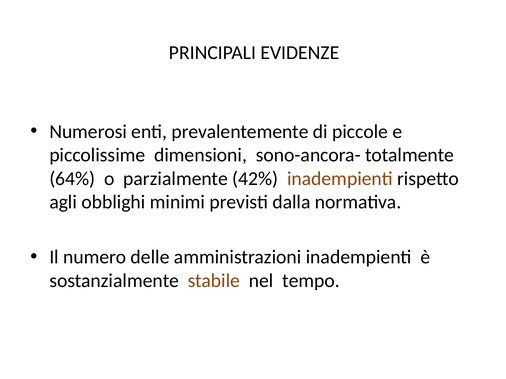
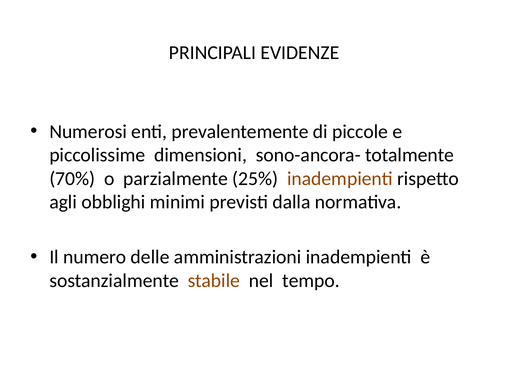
64%: 64% -> 70% (72, 179)
42%: 42% -> 25% (255, 179)
